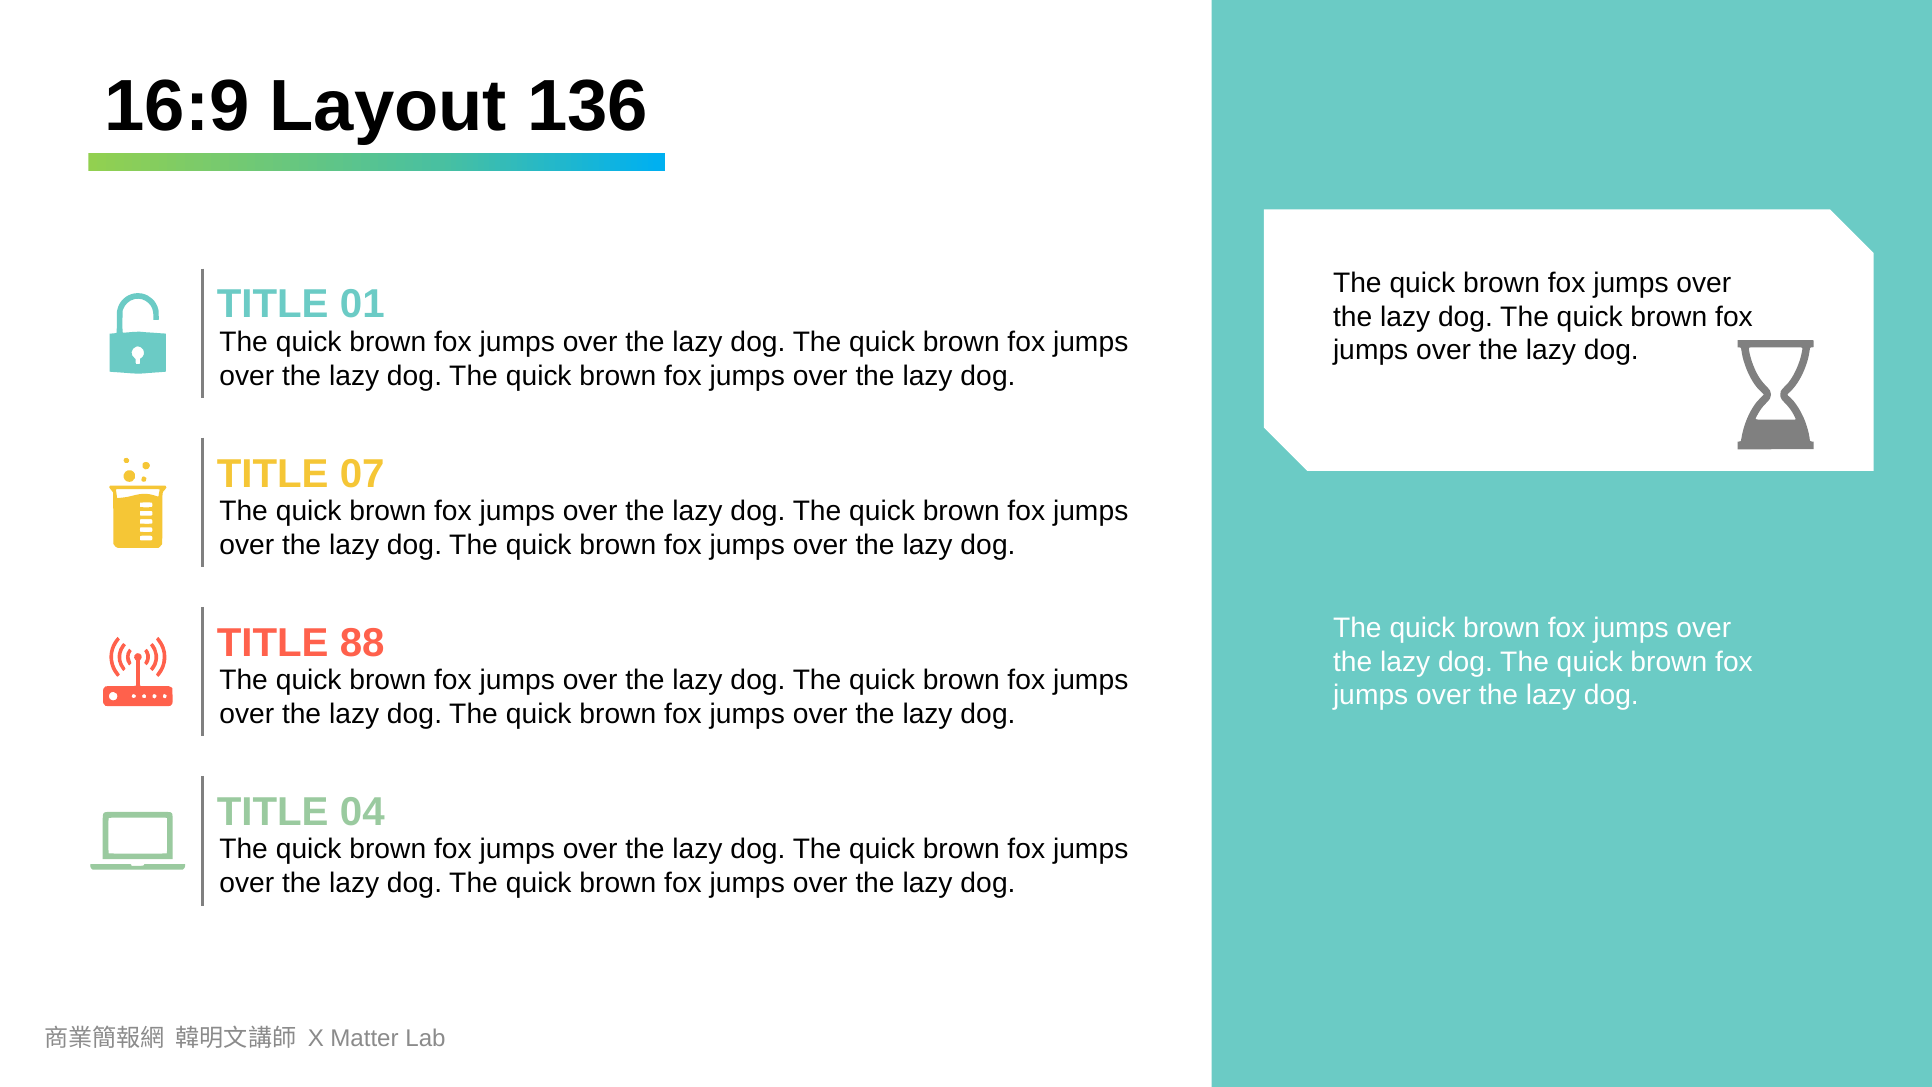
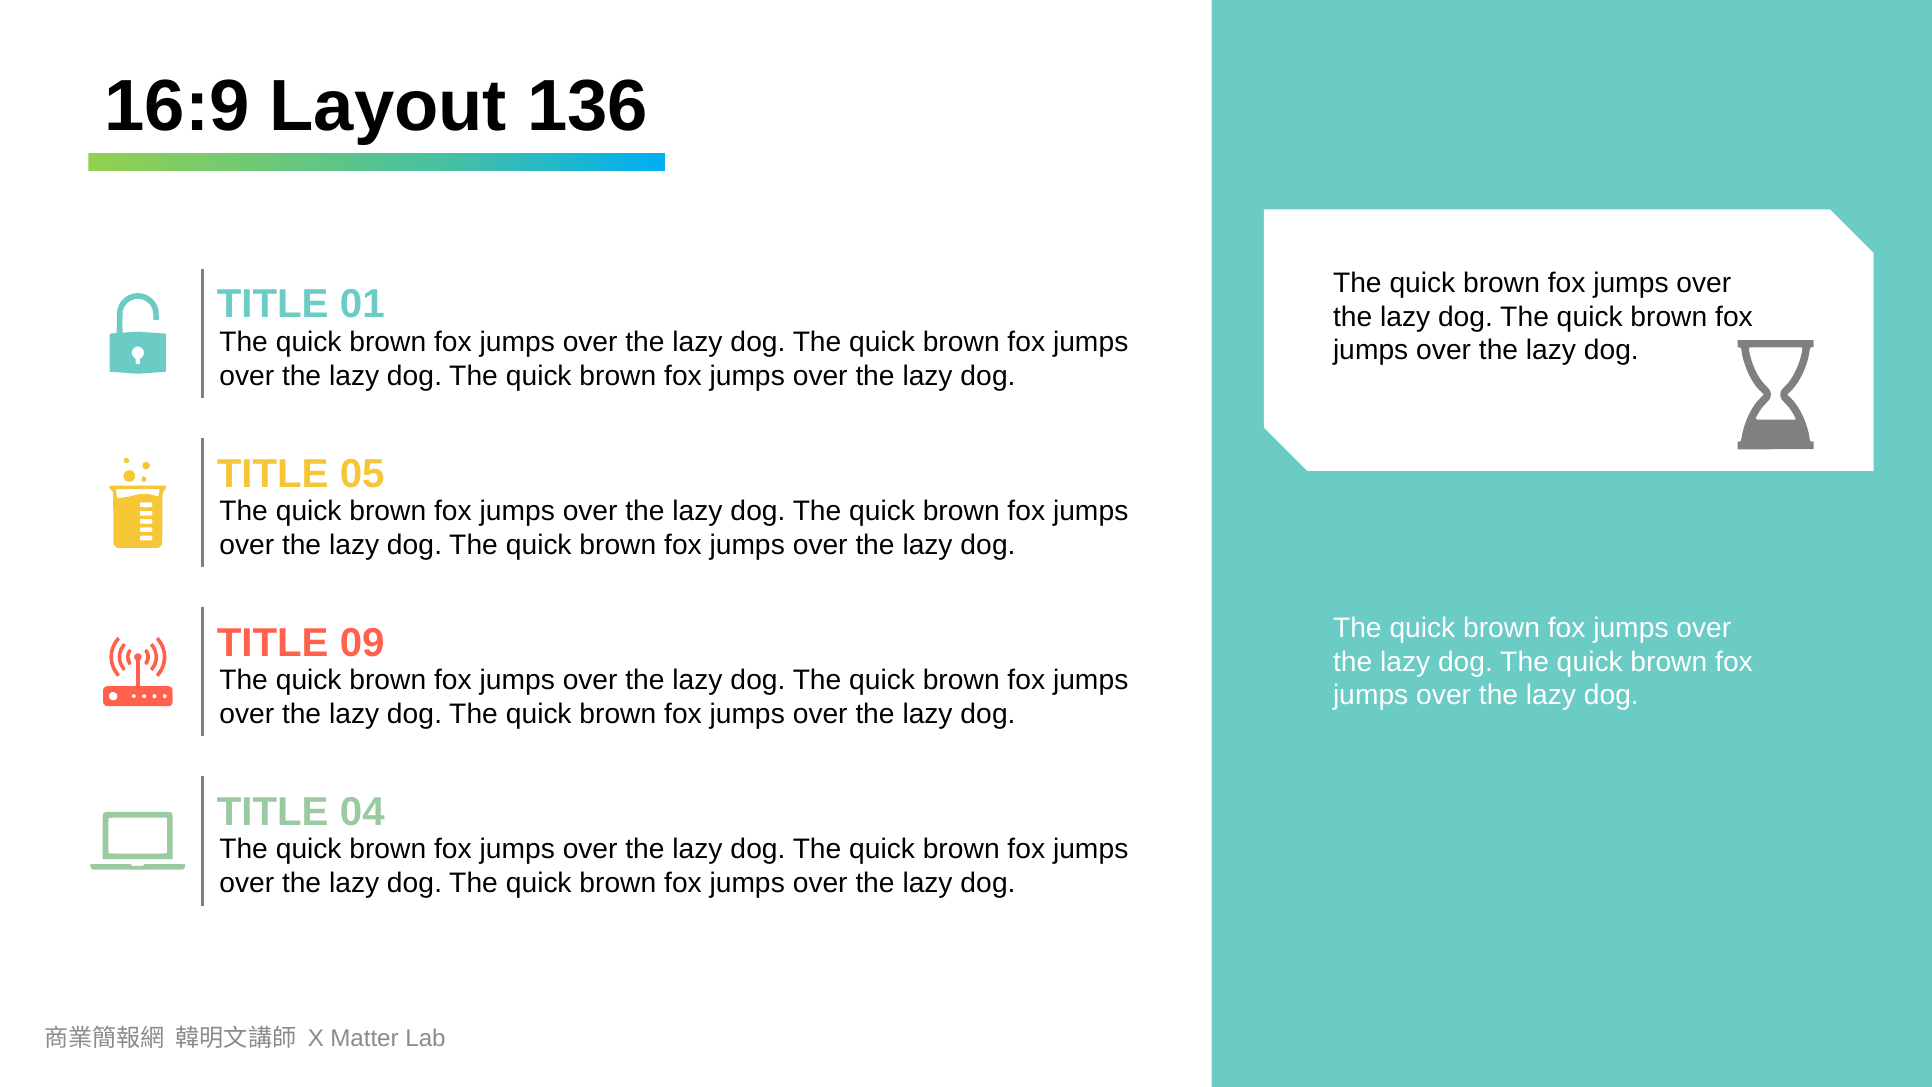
07: 07 -> 05 (362, 474)
88: 88 -> 09 (362, 643)
